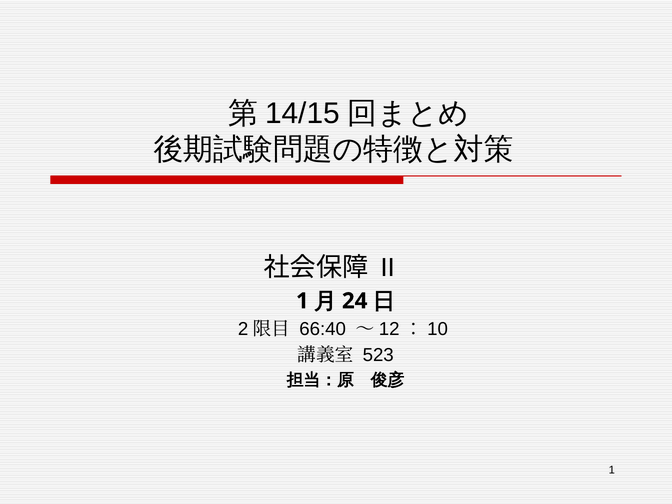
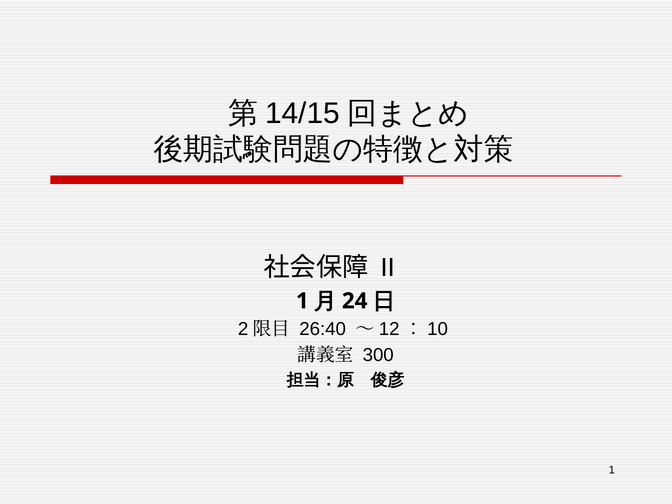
66:40: 66:40 -> 26:40 (323, 329)
523: 523 -> 300 (378, 355)
